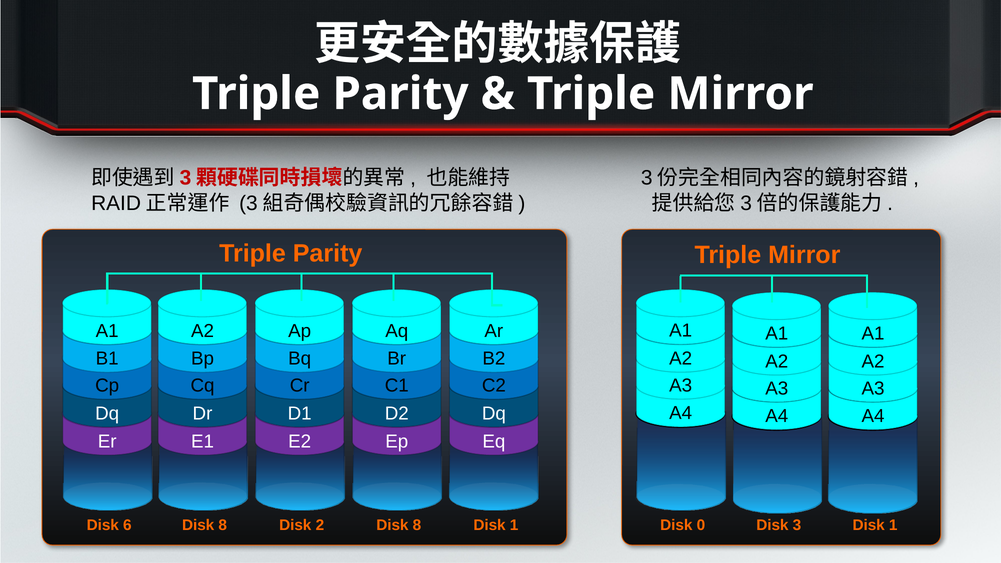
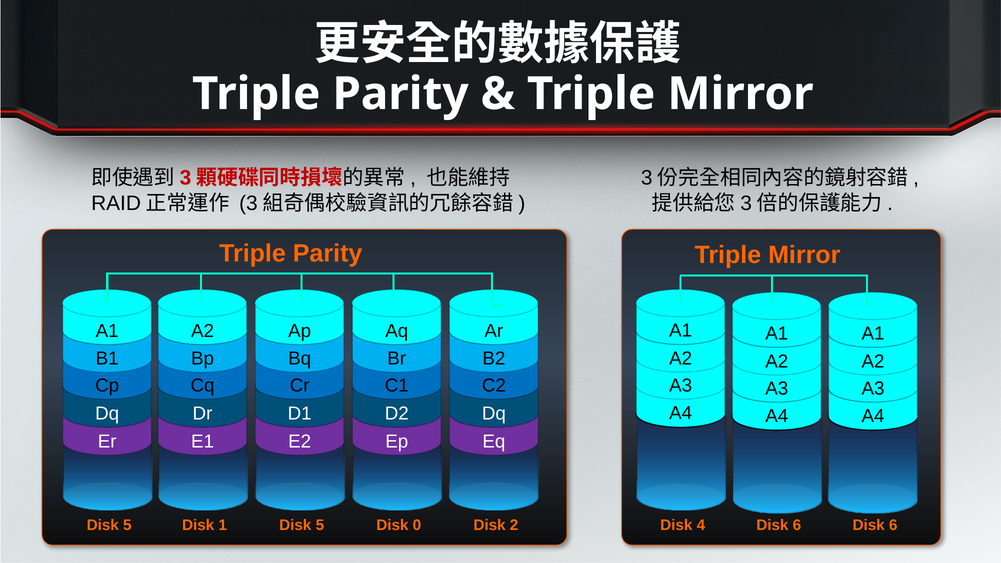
6: 6 -> 5 (127, 525)
8: 8 -> 1 (223, 525)
2: 2 -> 5 (320, 525)
8: 8 -> 0 (417, 525)
1: 1 -> 2 (514, 525)
0: 0 -> 4 (701, 525)
3: 3 -> 6 (797, 525)
1: 1 -> 6 (893, 525)
